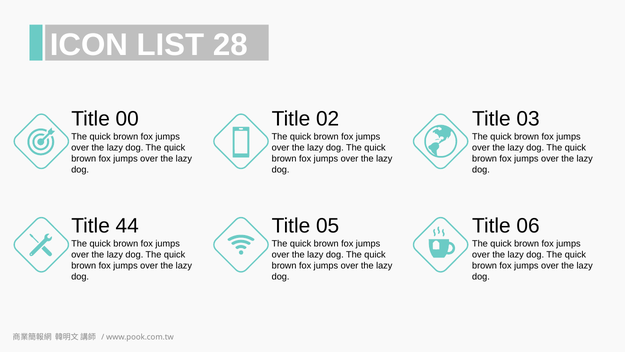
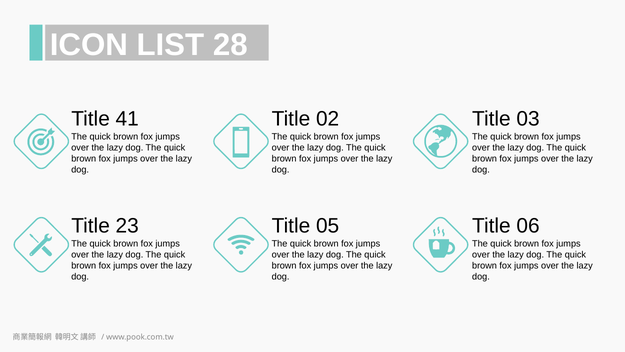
00: 00 -> 41 (127, 119)
44: 44 -> 23 (127, 226)
